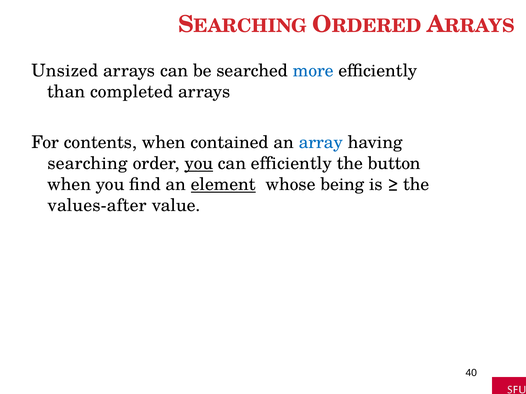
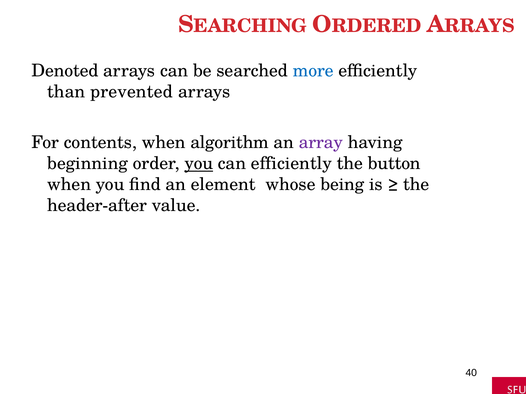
Unsized: Unsized -> Denoted (65, 71)
completed: completed -> prevented (132, 92)
contained: contained -> algorithm (230, 143)
array colour: blue -> purple (321, 143)
searching: searching -> beginning (88, 164)
element underline: present -> none (223, 185)
values-after: values-after -> header-after (97, 206)
